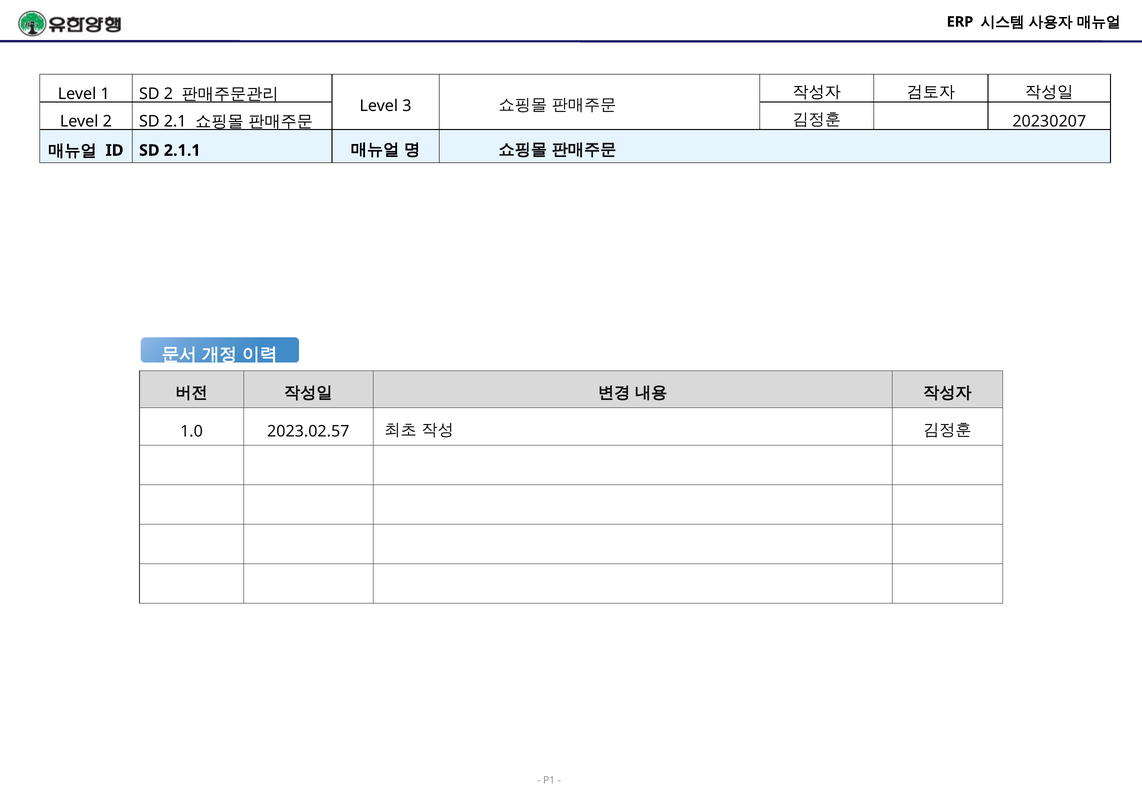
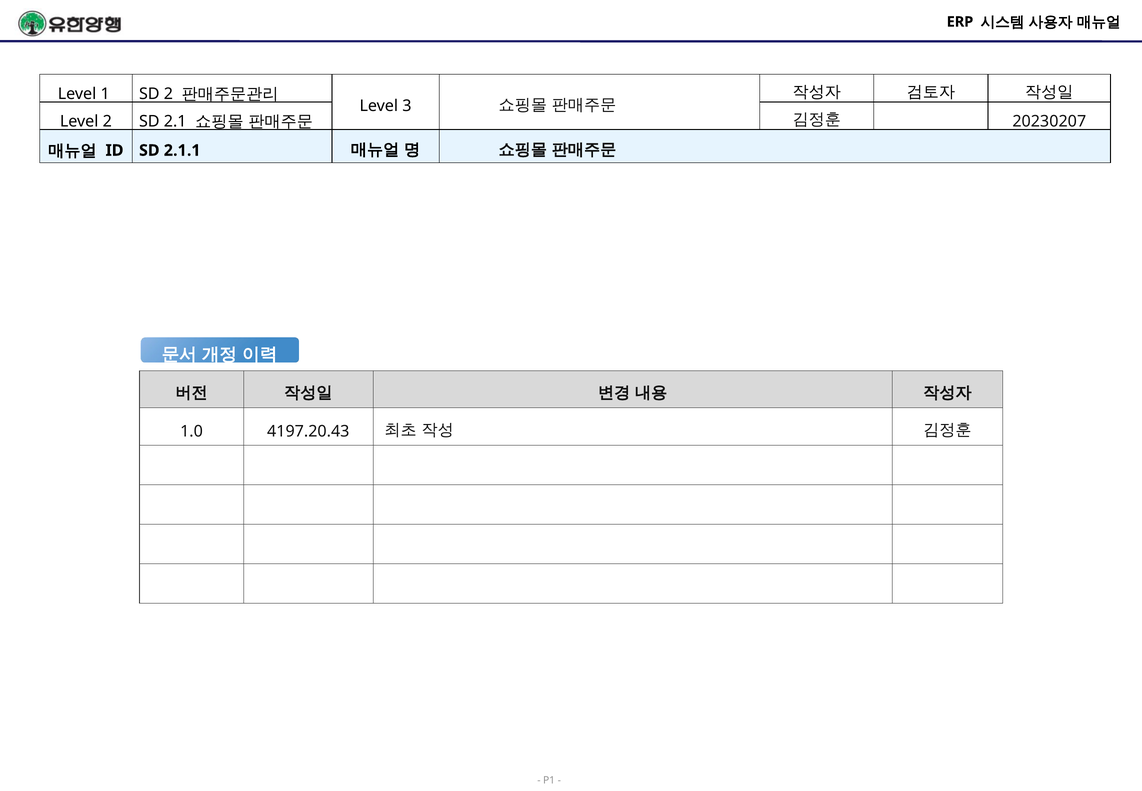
2023.02.57: 2023.02.57 -> 4197.20.43 (308, 431)
